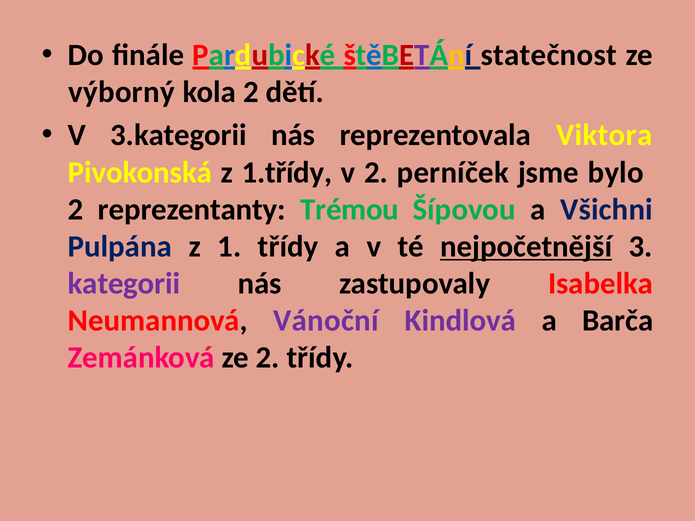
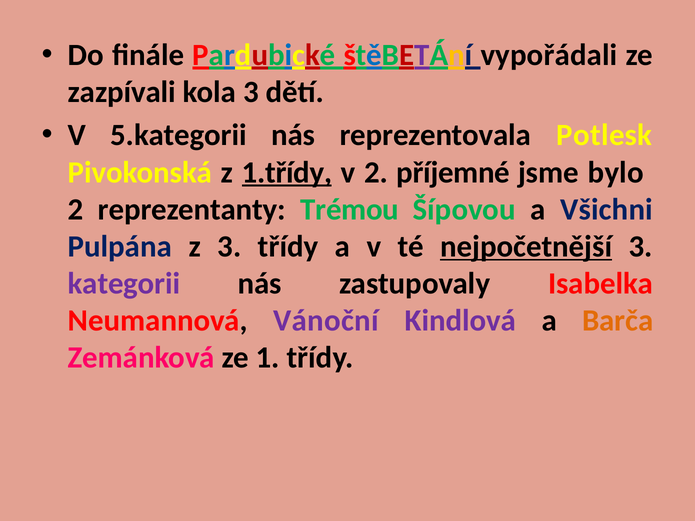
statečnost: statečnost -> vypořádali (549, 55)
výborný: výborný -> zazpívali (122, 92)
kola 2: 2 -> 3 (251, 92)
3.kategorii: 3.kategorii -> 5.kategorii (179, 135)
Viktora: Viktora -> Potlesk (604, 135)
1.třídy underline: none -> present (287, 172)
perníček: perníček -> příjemné (453, 172)
z 1: 1 -> 3 (229, 247)
Barča colour: black -> orange (618, 321)
ze 2: 2 -> 1 (268, 358)
